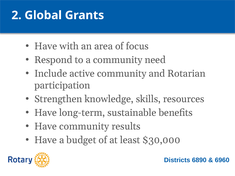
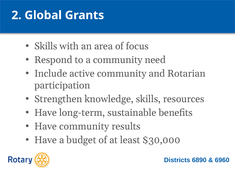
Have: Have -> Skills (46, 46)
